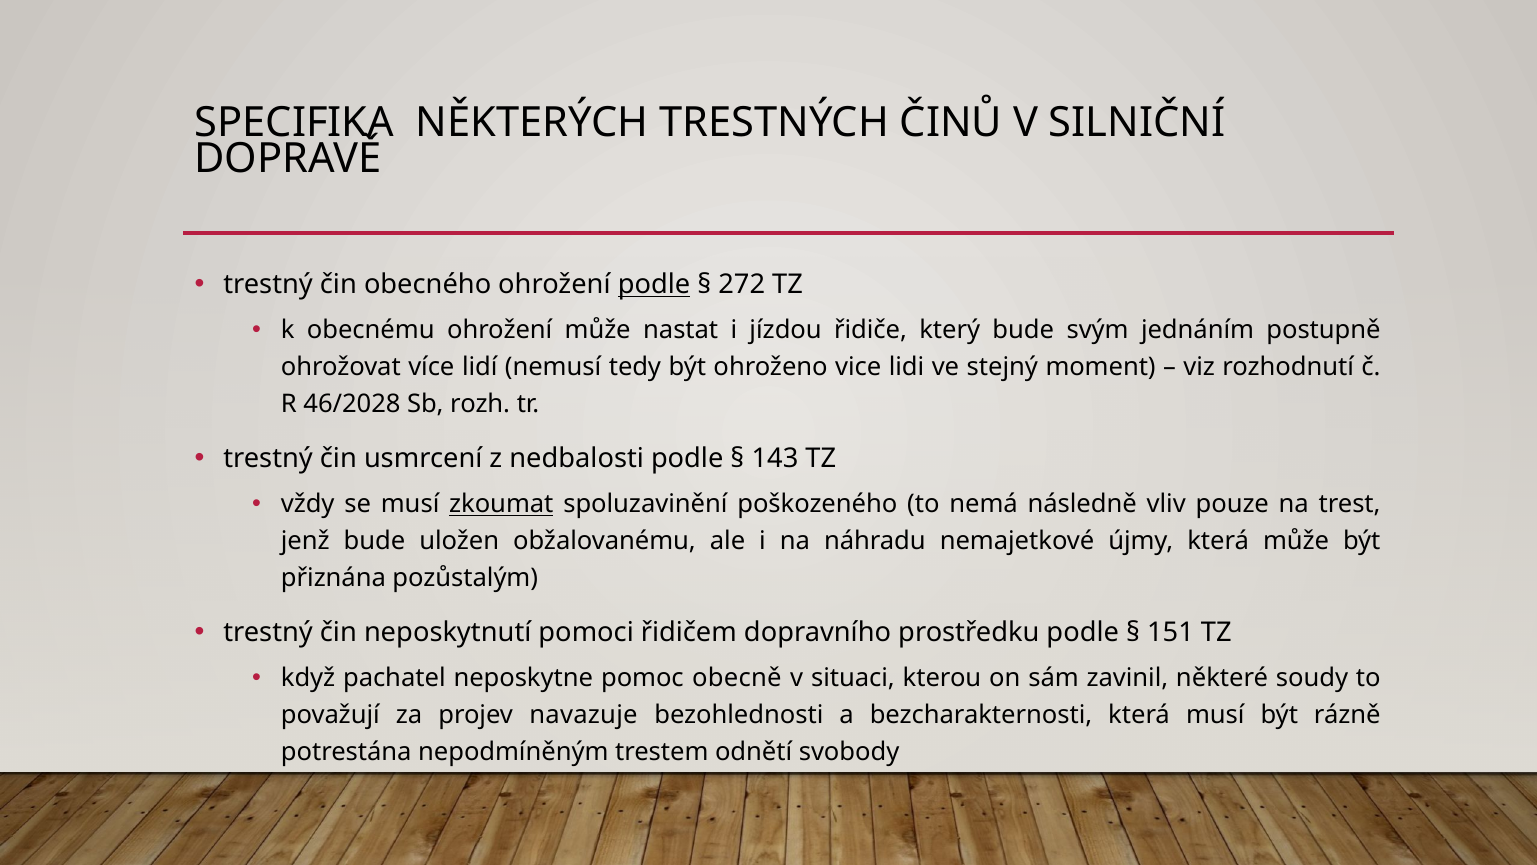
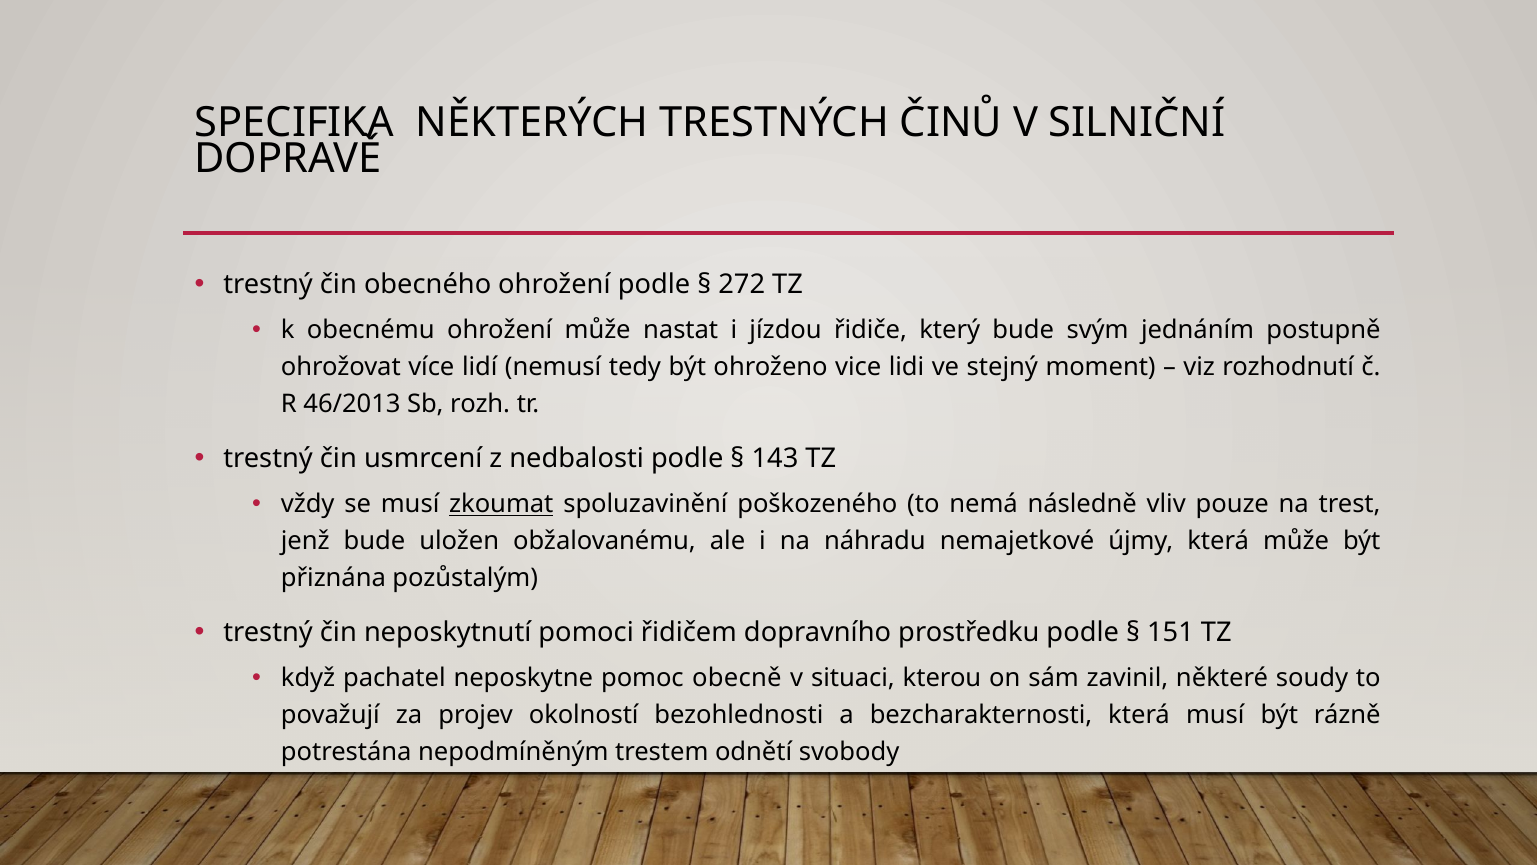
podle underline: present -> none (654, 285)
46/2028: 46/2028 -> 46/2013 (352, 404)
navazuje: navazuje -> okolností (584, 715)
